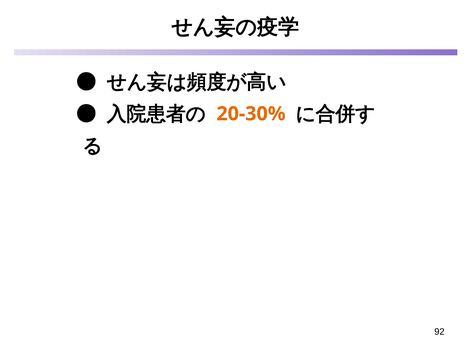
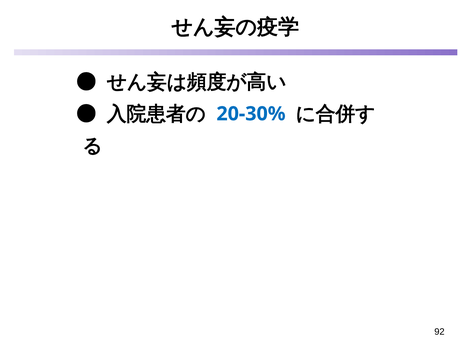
20-30% colour: orange -> blue (251, 114)
